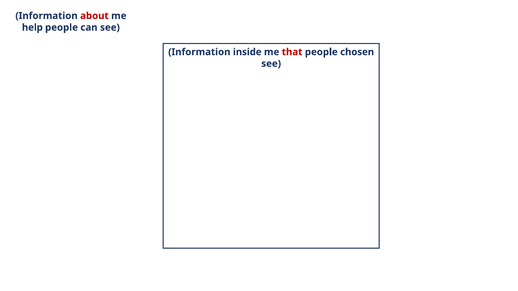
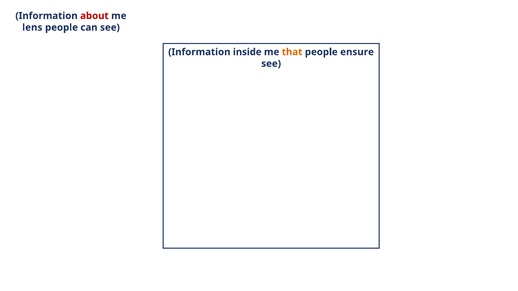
help: help -> lens (32, 27)
that colour: red -> orange (292, 52)
chosen: chosen -> ensure (357, 52)
